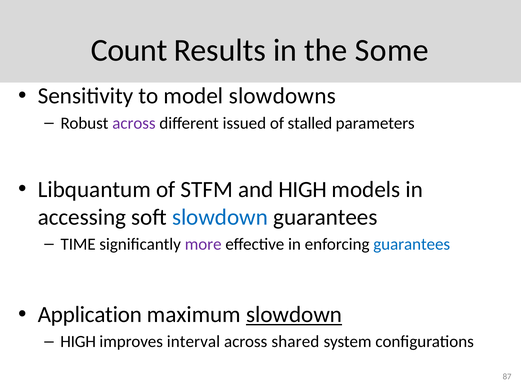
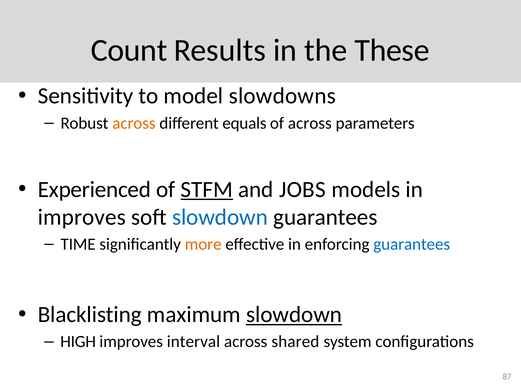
Some: Some -> These (392, 50)
across colour: purple -> orange (134, 123)
issued: issued -> equals (244, 123)
of stalled: stalled -> across (310, 123)
Libquantum: Libquantum -> Experienced (94, 189)
STFM underline: none -> present (207, 189)
and HIGH: HIGH -> JOBS (302, 189)
accessing: accessing -> improves (82, 217)
more colour: purple -> orange (203, 244)
Application: Application -> Blacklisting (90, 314)
